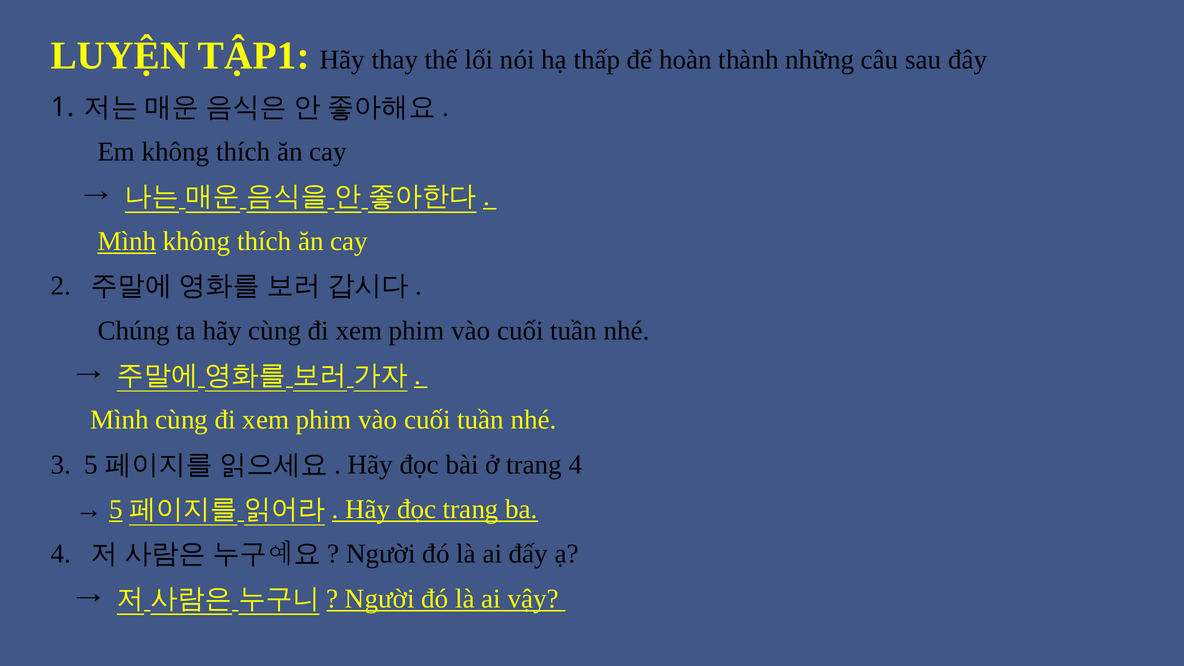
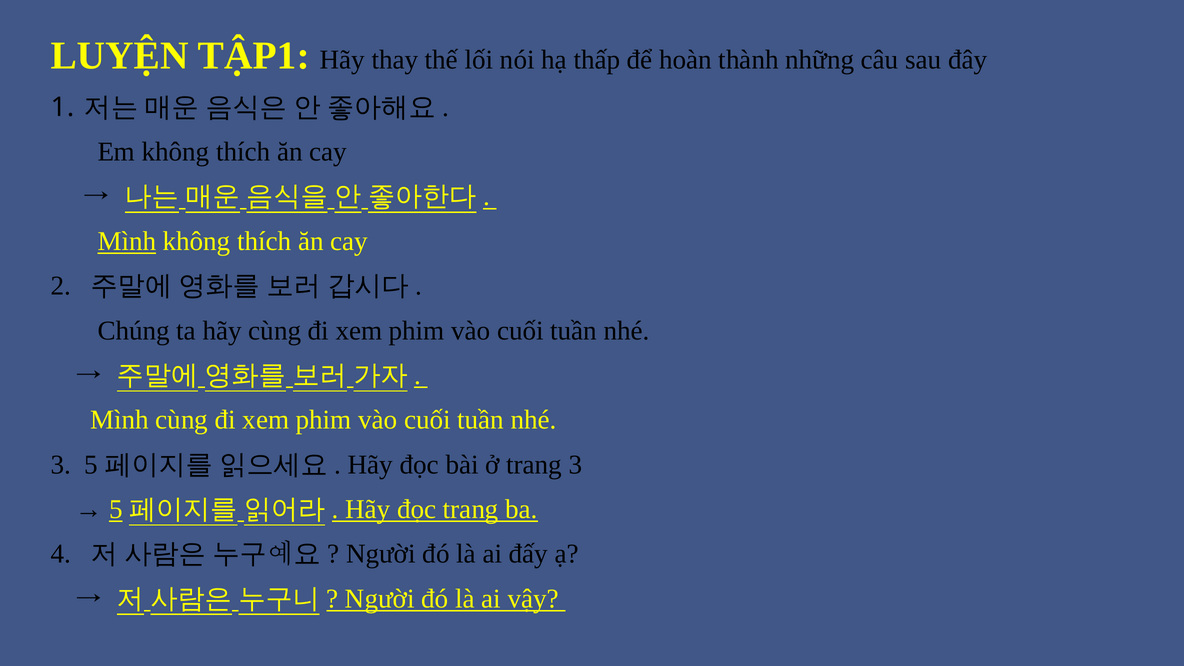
trang 4: 4 -> 3 (575, 465)
